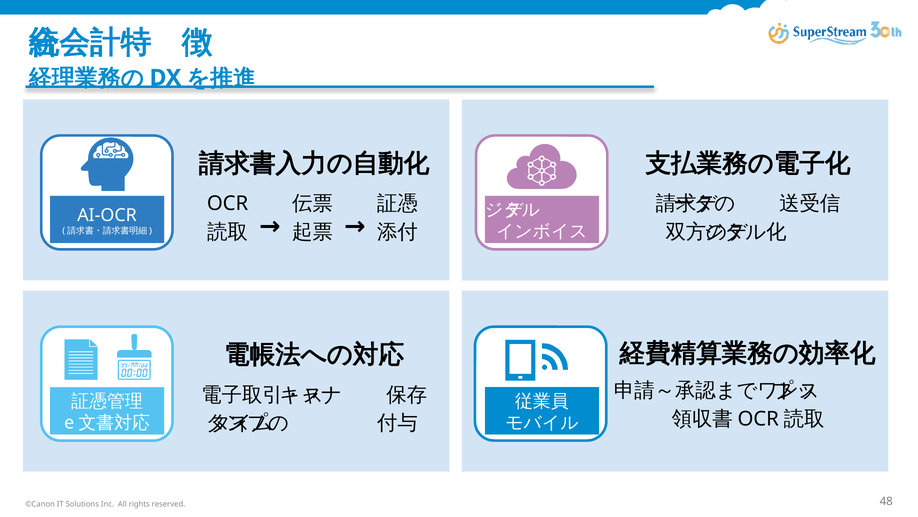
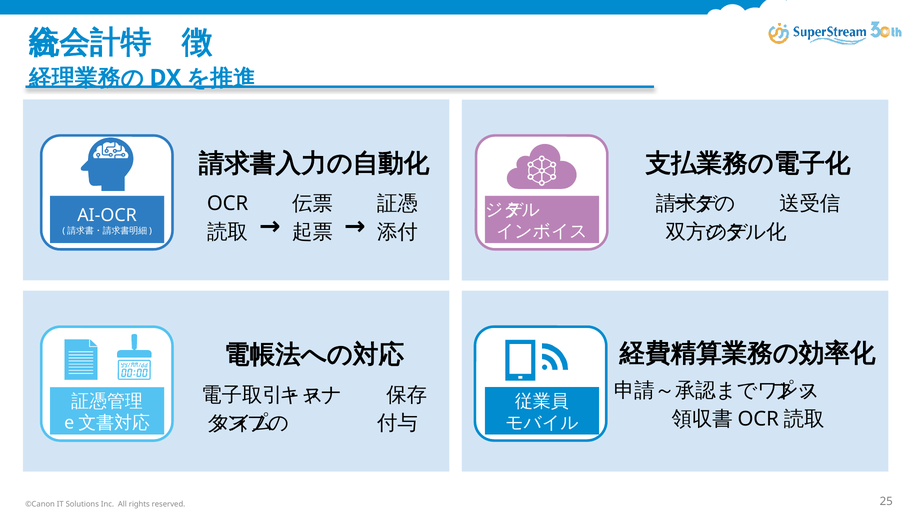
48: 48 -> 25 (886, 501)
